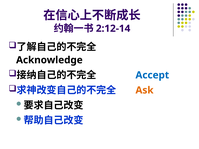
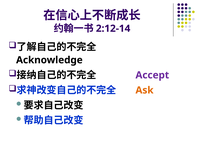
Accept colour: blue -> purple (152, 75)
